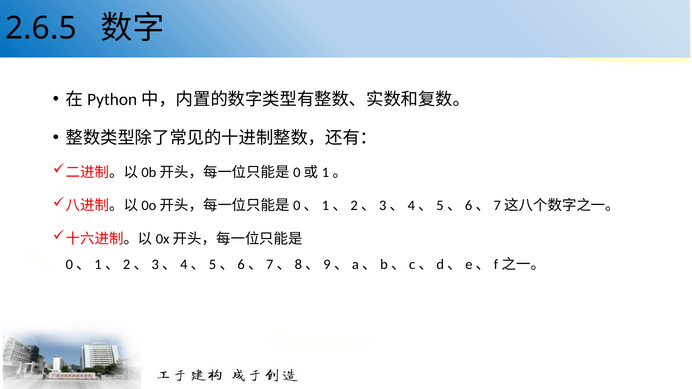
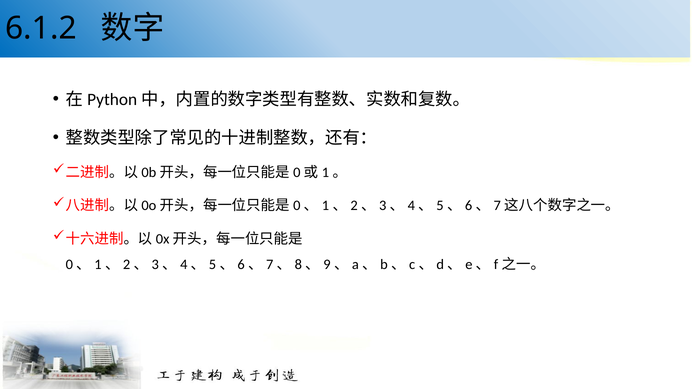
2.6.5: 2.6.5 -> 6.1.2 (41, 28)
